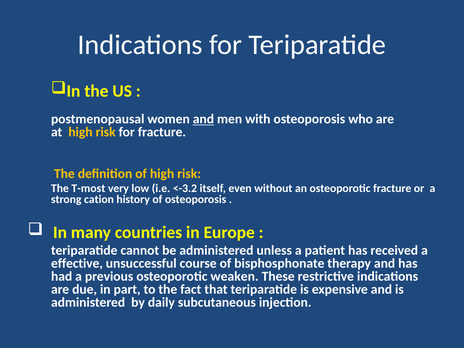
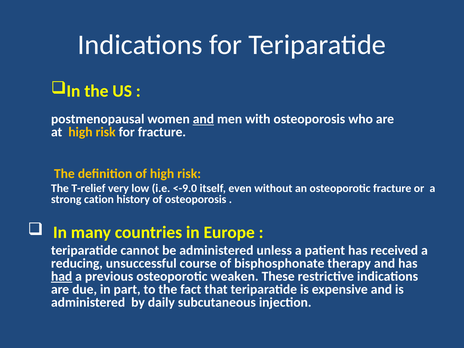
T-most: T-most -> T-relief (88, 188)
<-3.2: <-3.2 -> <-9.0 (185, 188)
effective: effective -> reducing (77, 263)
had underline: none -> present (62, 276)
